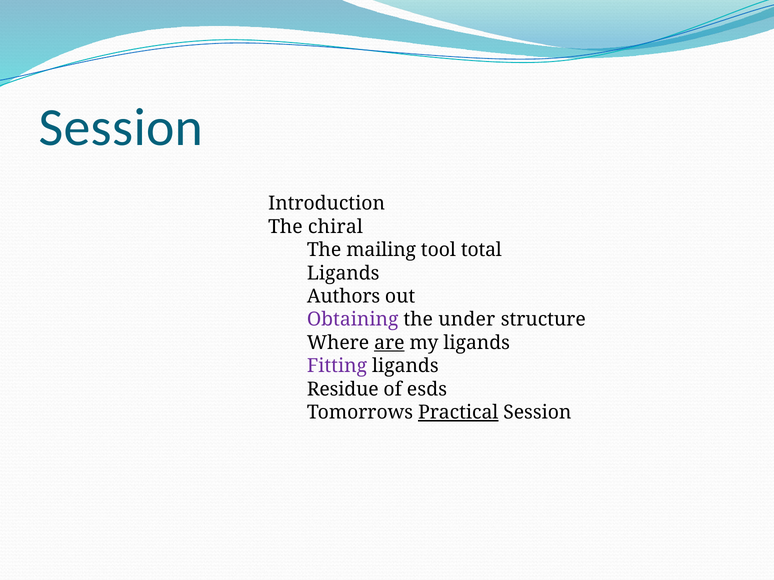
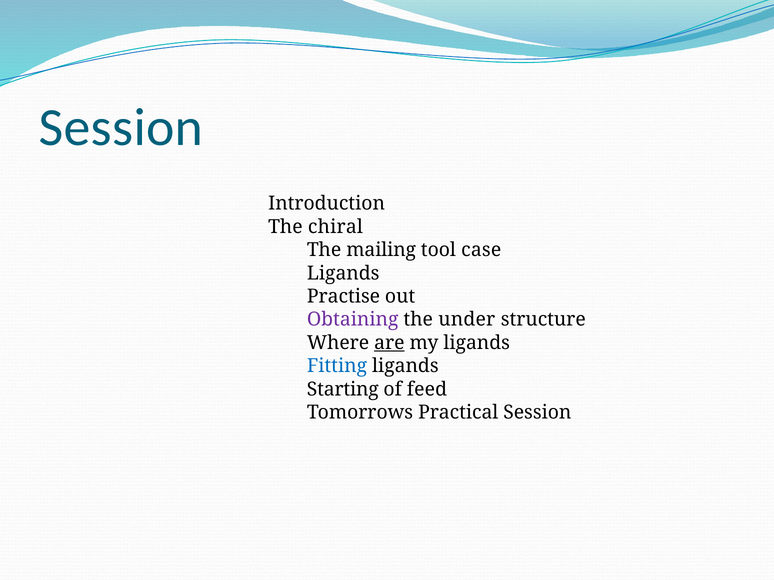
total: total -> case (481, 250)
Authors: Authors -> Practise (343, 297)
Fitting colour: purple -> blue (337, 366)
Residue: Residue -> Starting (343, 390)
esds: esds -> feed (427, 390)
Practical underline: present -> none (458, 413)
